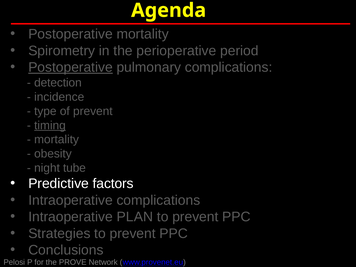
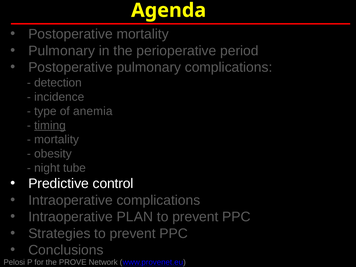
Spirometry: Spirometry -> Pulmonary (62, 51)
Postoperative underline: present -> none (71, 67)
of prevent: prevent -> anemia (93, 111)
factors: factors -> control (113, 184)
